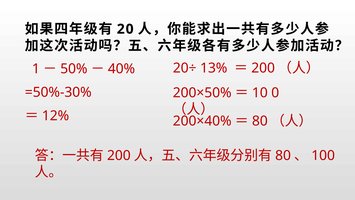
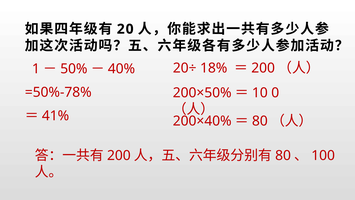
13%: 13% -> 18% (214, 68)
=50%-30%: =50%-30% -> =50%-78% (58, 92)
12%: 12% -> 41% (56, 116)
